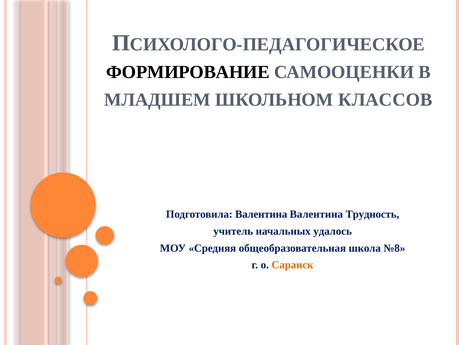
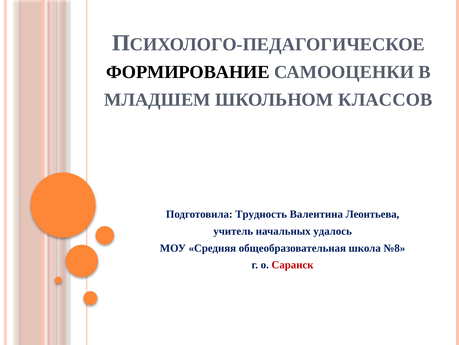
Подготовила Валентина: Валентина -> Трудность (261, 214)
Трудность: Трудность -> Леонтьева (372, 214)
Саранск colour: orange -> red (293, 264)
